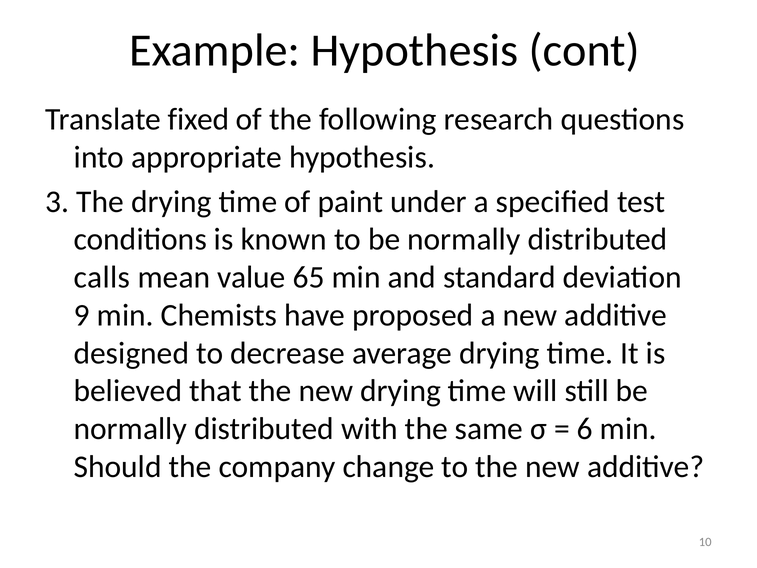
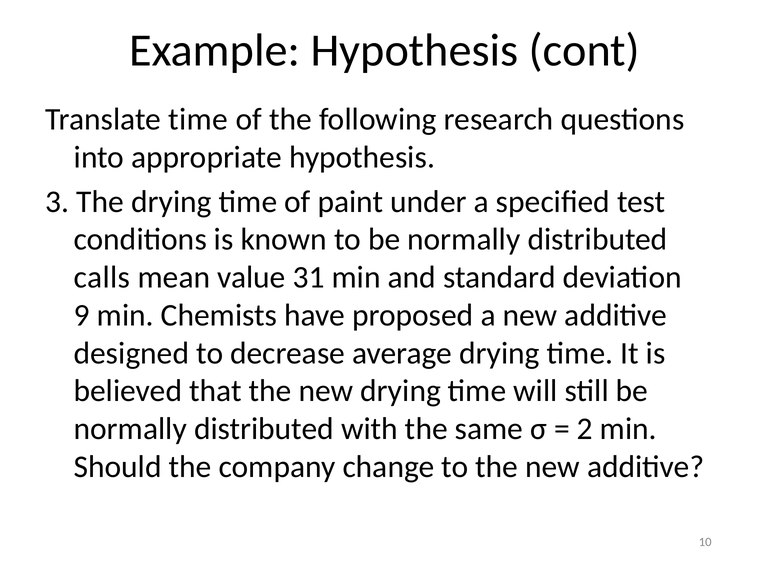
Translate fixed: fixed -> time (198, 120)
65: 65 -> 31 (309, 277)
6: 6 -> 2 (585, 429)
